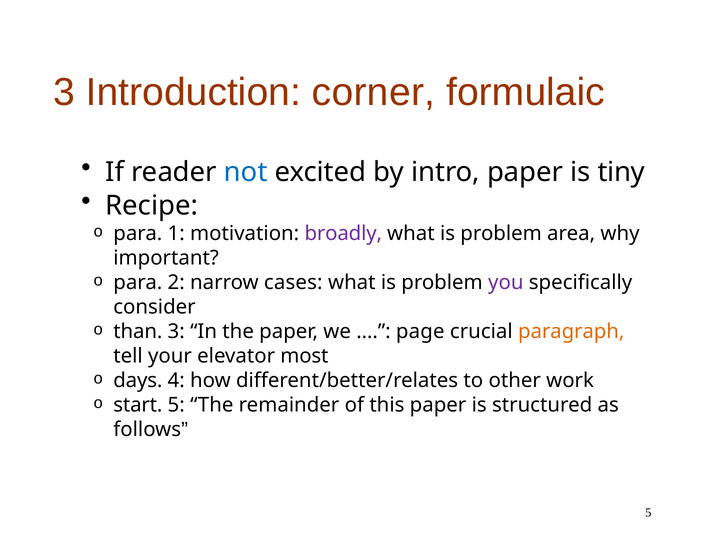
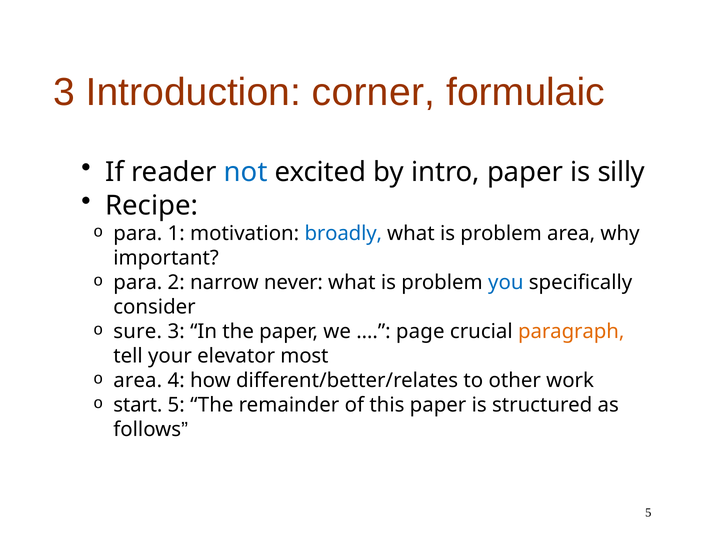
tiny: tiny -> silly (621, 172)
broadly colour: purple -> blue (343, 234)
cases: cases -> never (293, 283)
you colour: purple -> blue (506, 283)
than: than -> sure (138, 332)
days: days -> area (138, 381)
